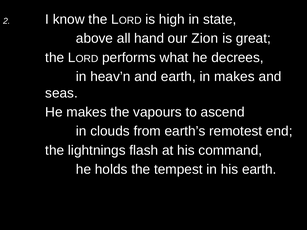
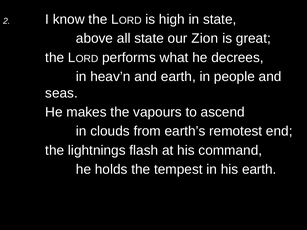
all hand: hand -> state (149, 39)
in makes: makes -> people (234, 77)
